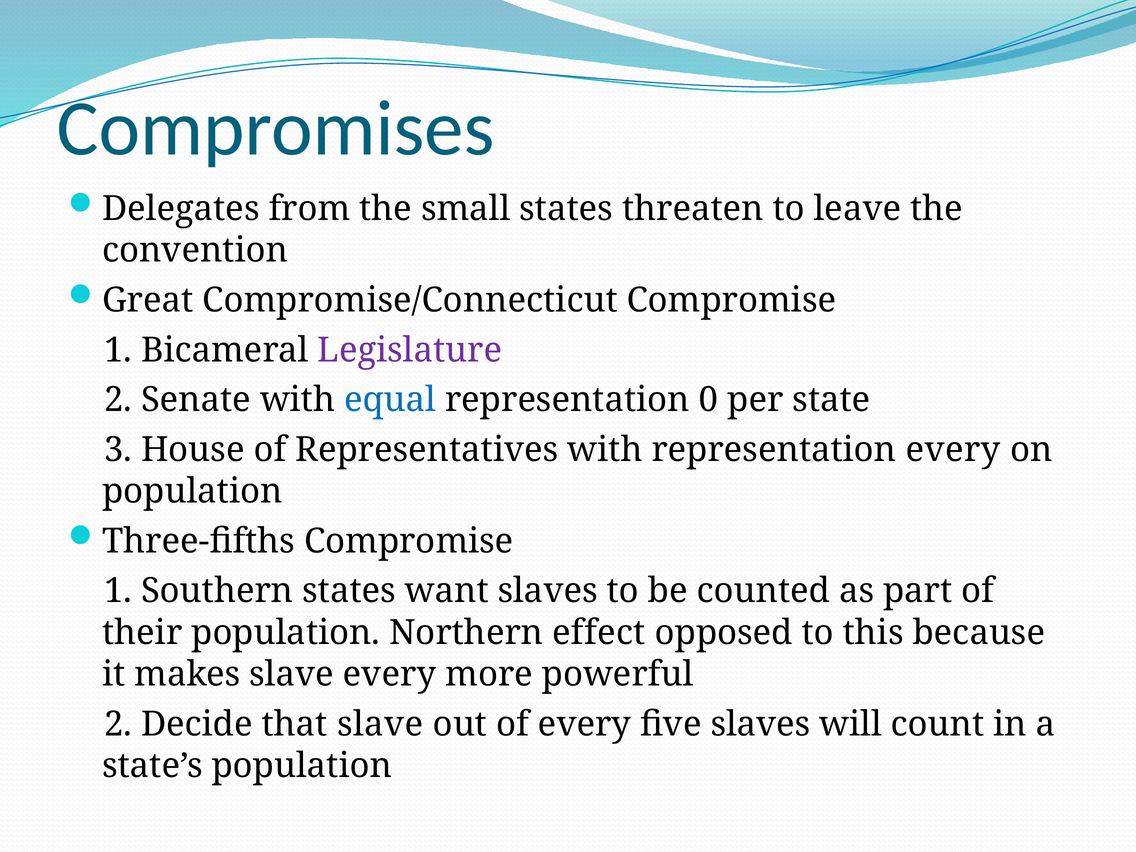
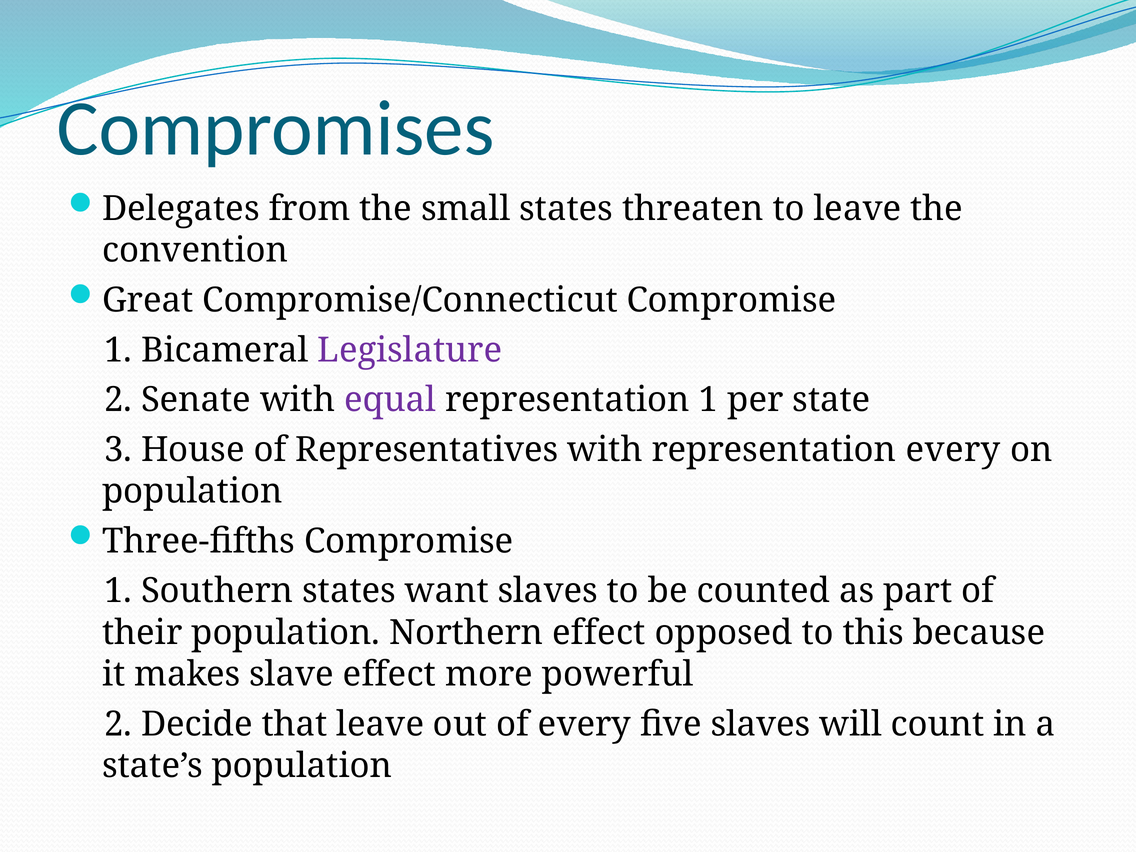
equal colour: blue -> purple (390, 400)
0: 0 -> 1 (709, 400)
slave every: every -> effect (389, 674)
that slave: slave -> leave (380, 724)
